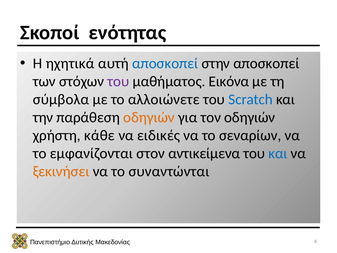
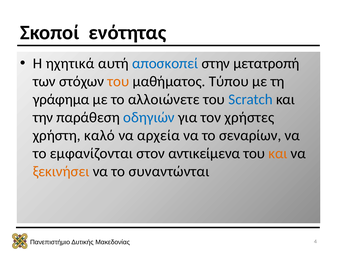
στην αποσκοπεί: αποσκοπεί -> μετατροπή (266, 63)
του colour: purple -> orange (118, 81)
Εικόνα: Εικόνα -> Τύπου (229, 81)
σύμβολα: σύμβολα -> γράφημα (61, 99)
οδηγιών colour: orange -> blue (149, 117)
τον οδηγιών: οδηγιών -> χρήστες (249, 117)
κάθε: κάθε -> καλό (99, 135)
ειδικές: ειδικές -> αρχεία (159, 135)
και colour: blue -> orange (278, 153)
